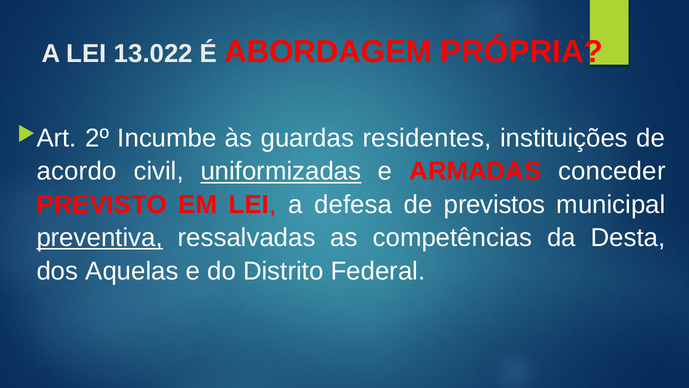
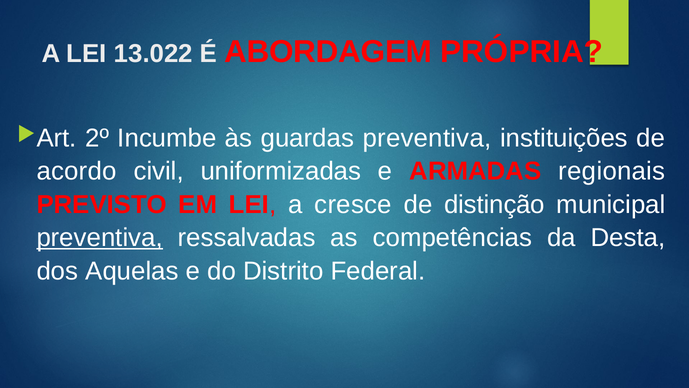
guardas residentes: residentes -> preventiva (427, 138)
uniformizadas underline: present -> none (281, 171)
conceder: conceder -> regionais (612, 171)
defesa: defesa -> cresce (353, 204)
previstos: previstos -> distinção (495, 204)
